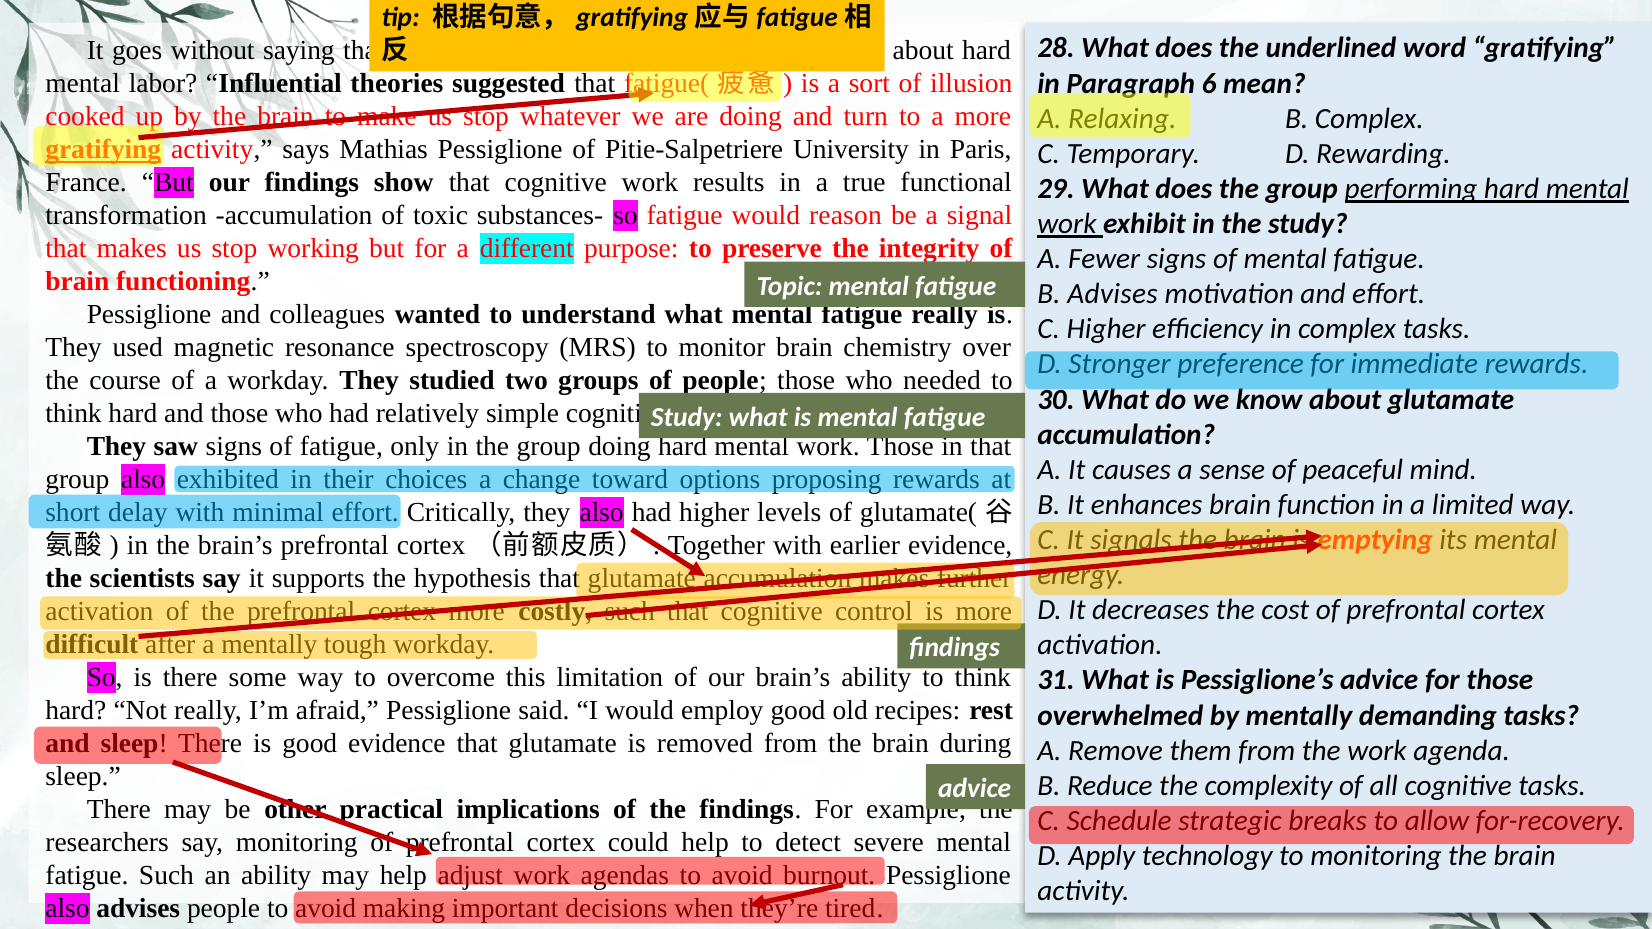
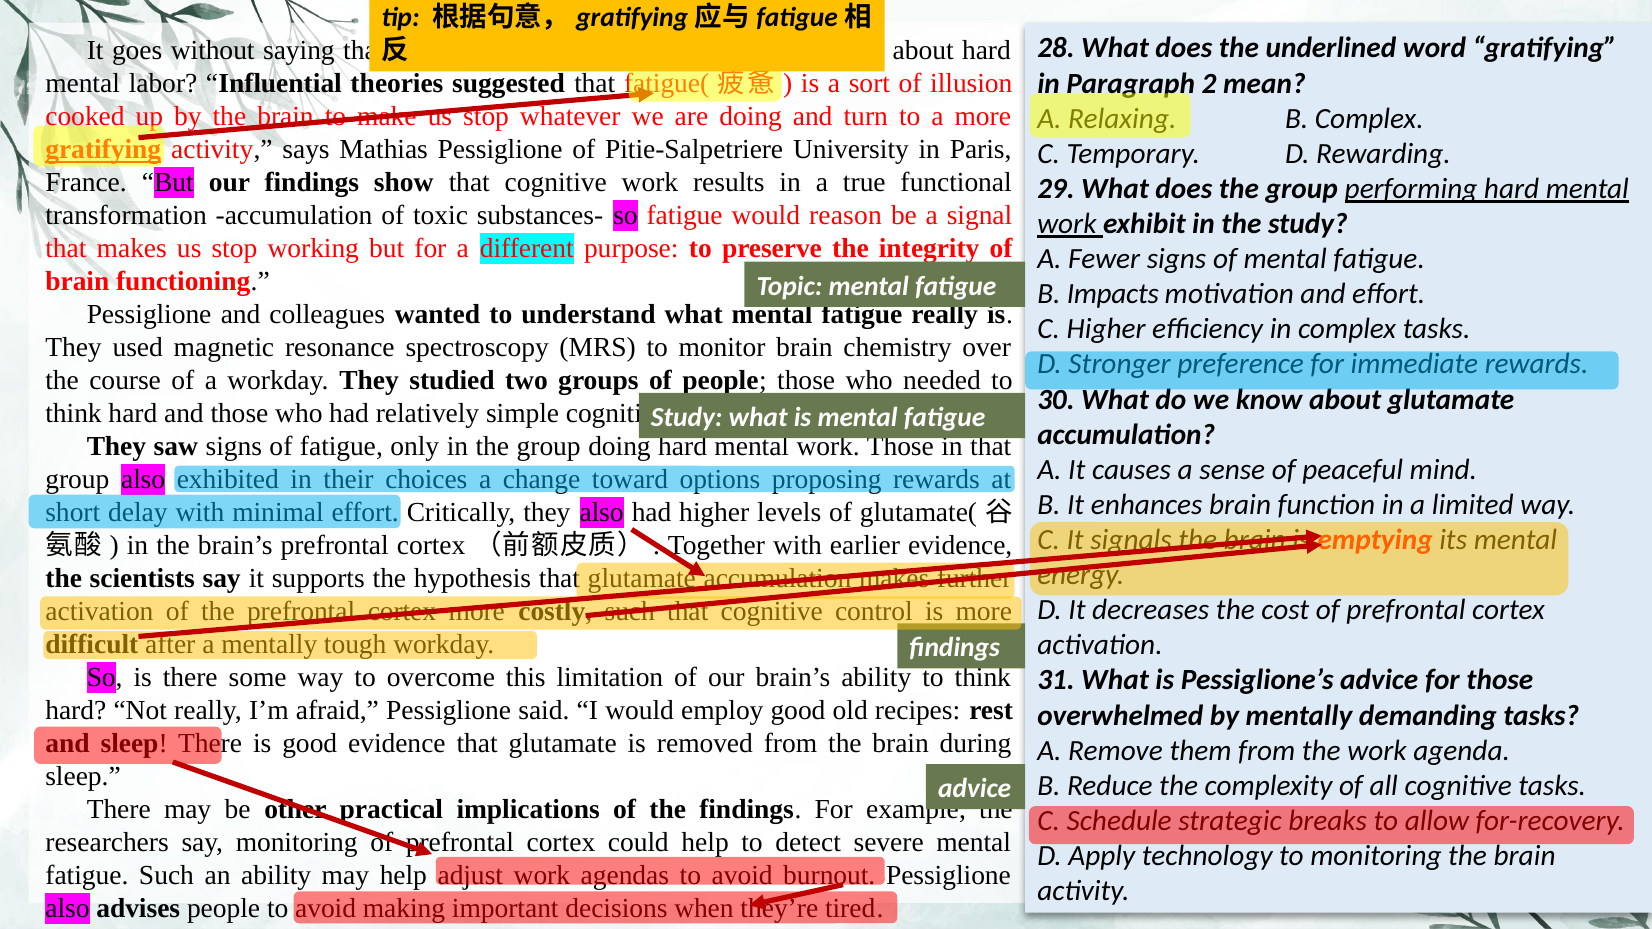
6: 6 -> 2 (1209, 83)
B Advises: Advises -> Impacts (1113, 294)
